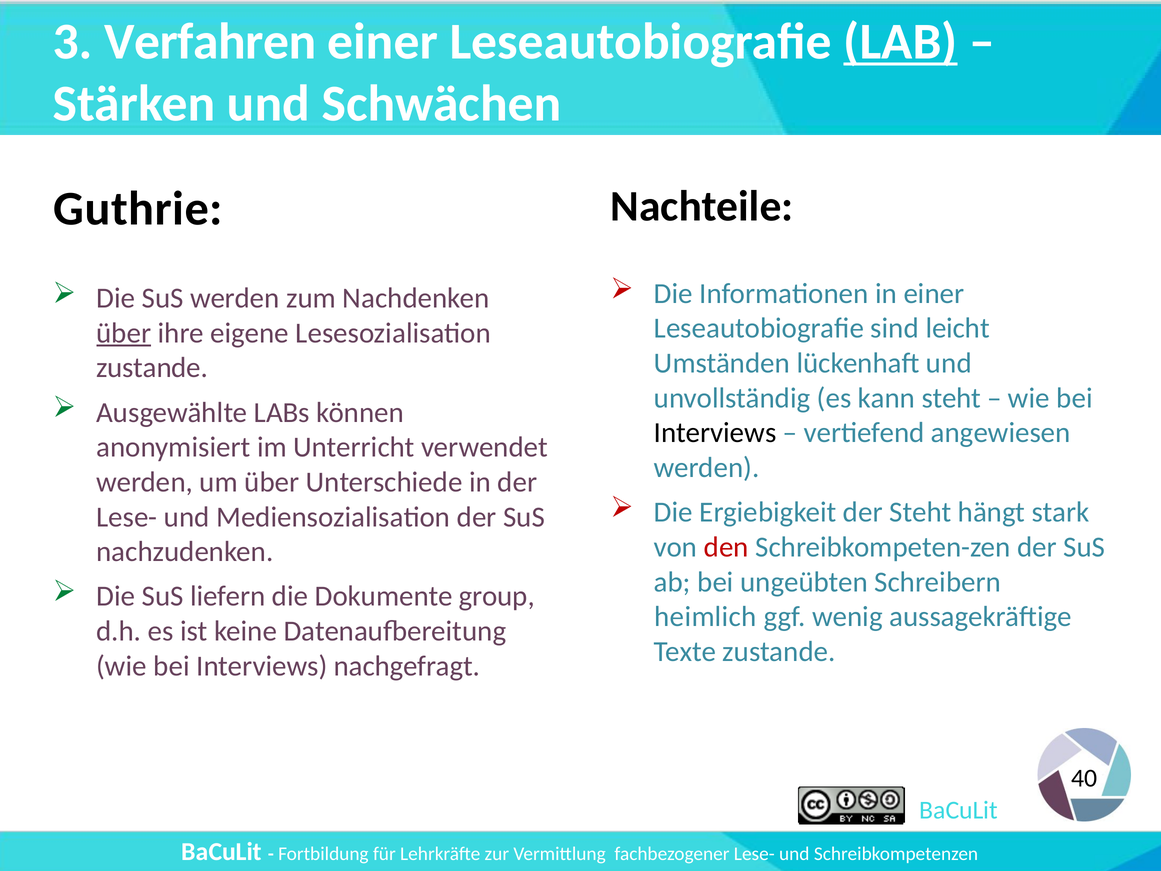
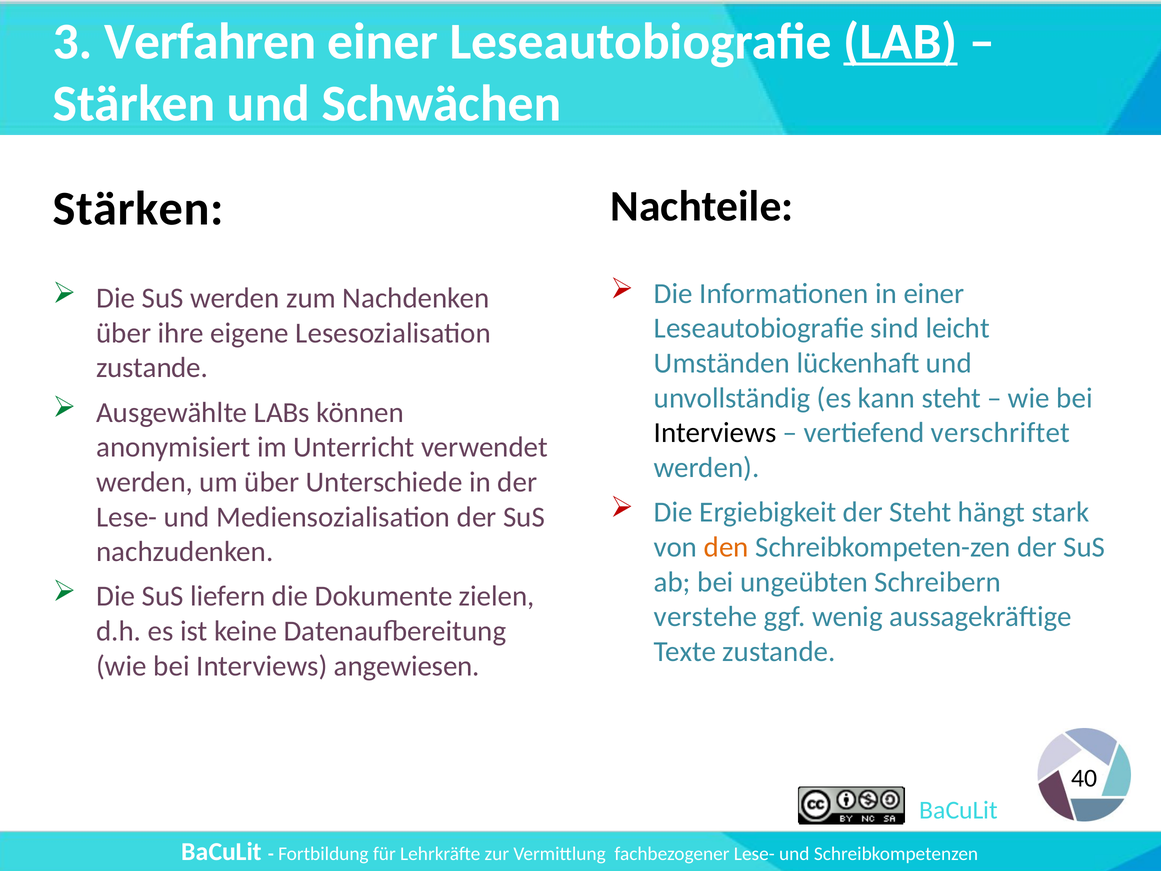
Guthrie: Guthrie -> Stärken (138, 209)
über underline: present -> none (124, 333)
angewiesen: angewiesen -> verschriftet (1001, 433)
den colour: red -> orange (726, 547)
group: group -> zielen (497, 596)
heimlich: heimlich -> verstehe (706, 617)
nachgefragt: nachgefragt -> angewiesen (407, 666)
